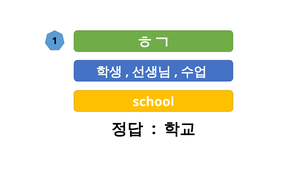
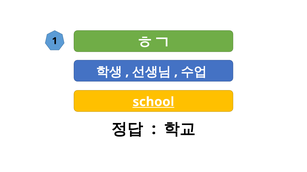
school underline: none -> present (153, 102)
